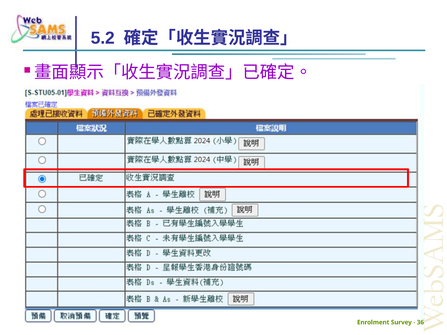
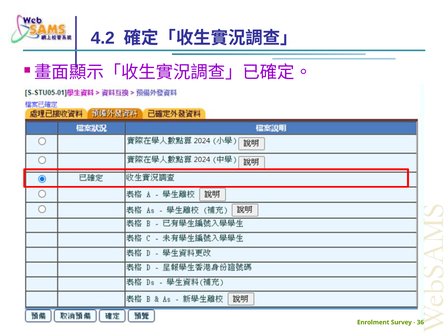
5.2: 5.2 -> 4.2 (103, 38)
